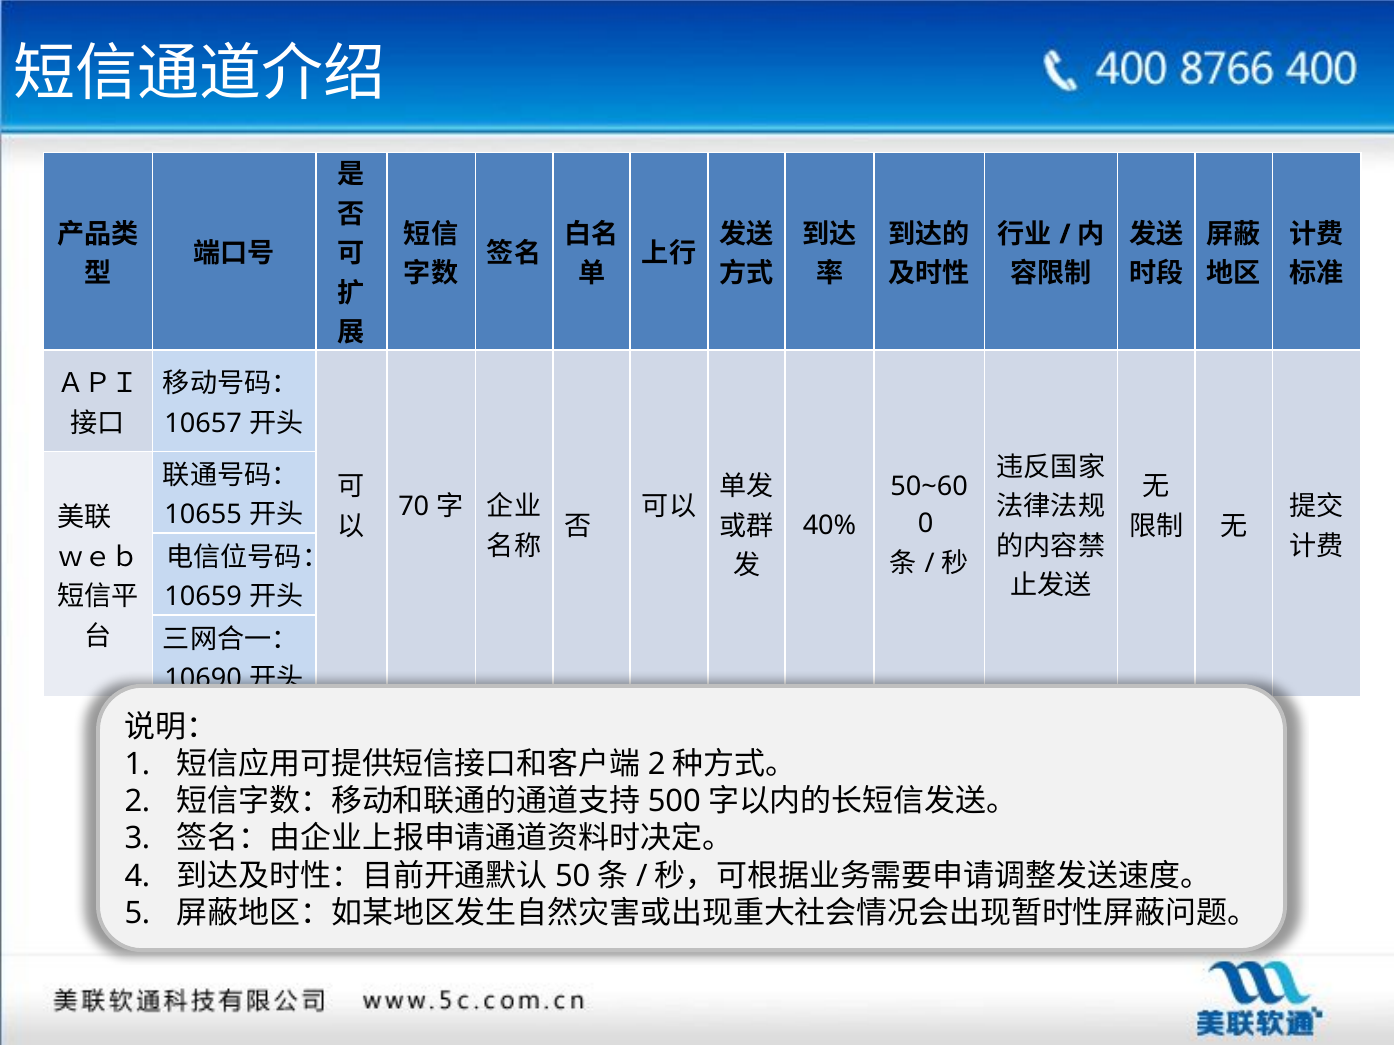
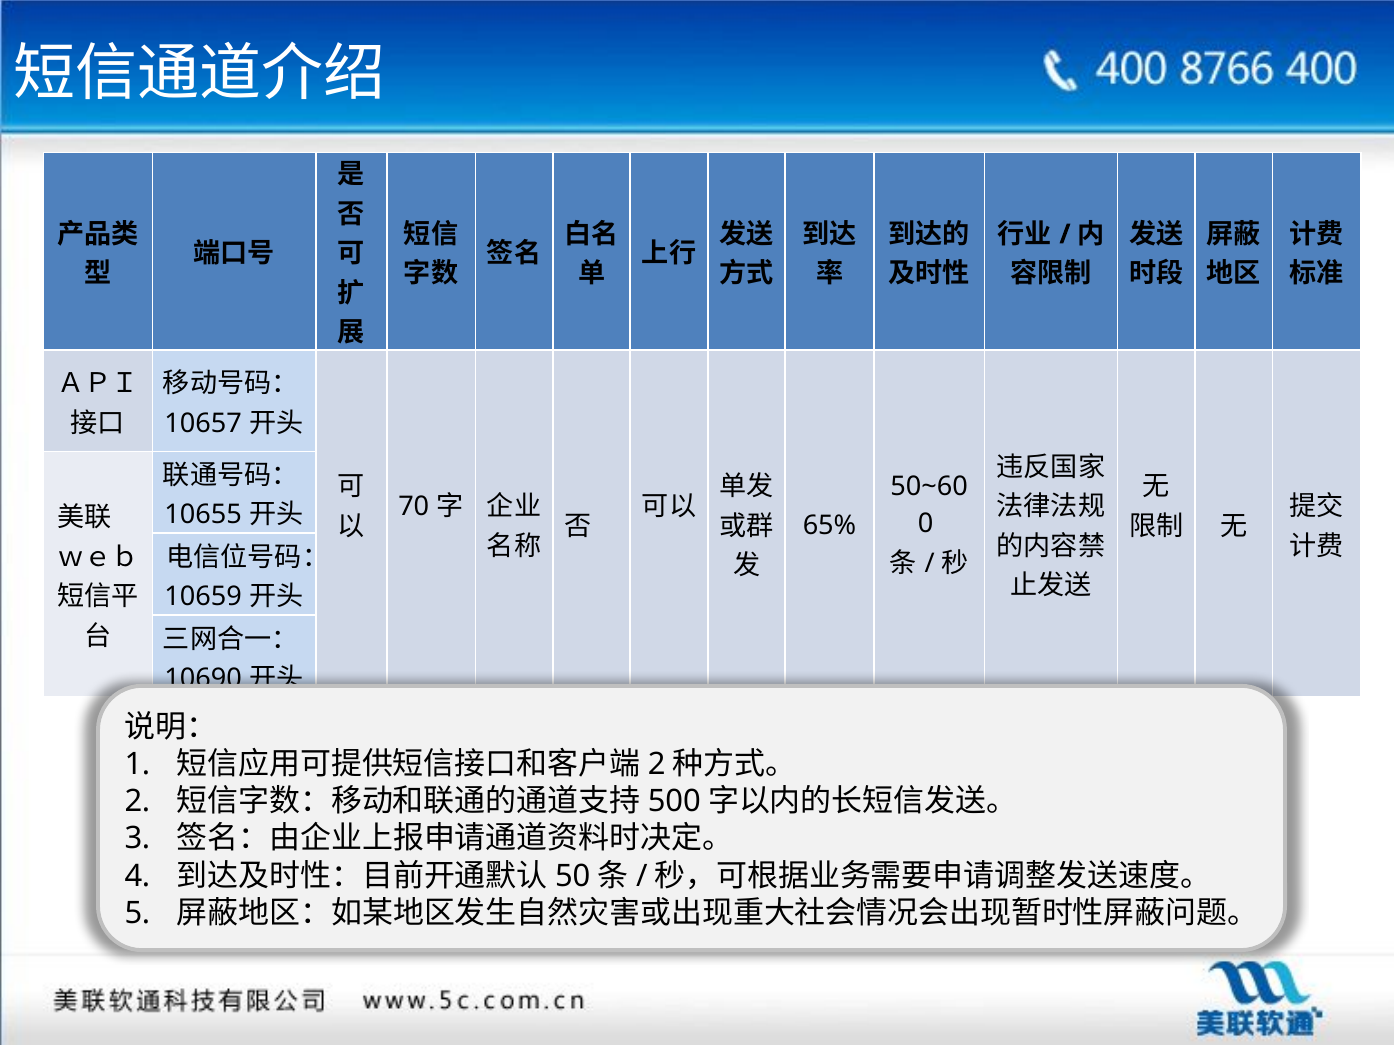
40%: 40% -> 65% (829, 525)
